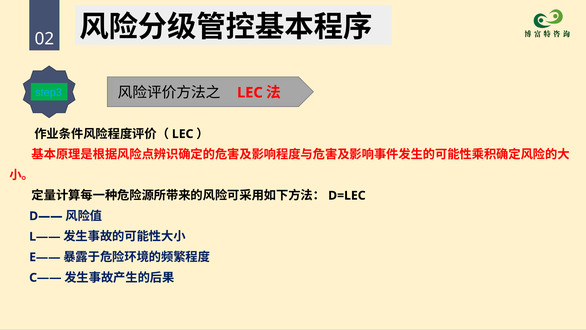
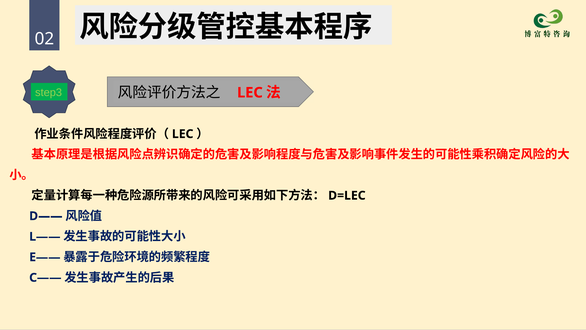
step3 colour: light blue -> light green (49, 92)
